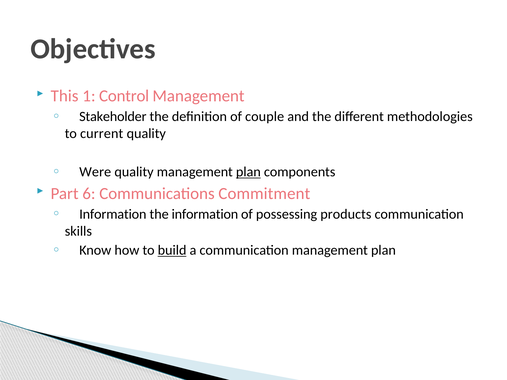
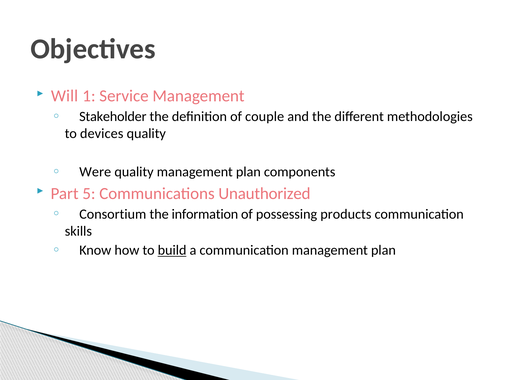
This: This -> Will (65, 96)
Control: Control -> Service (124, 96)
current: current -> devices (102, 134)
plan underline: present -> none (248, 172)
6: 6 -> 5 (89, 194)
Commitment: Commitment -> Unauthorized (264, 194)
Information: Information -> Consortium (113, 214)
